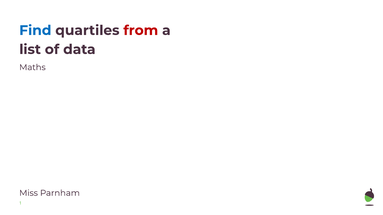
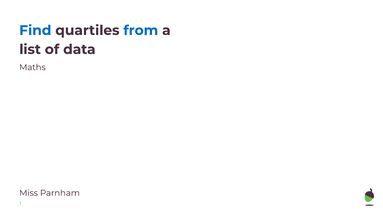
from colour: red -> blue (141, 30)
